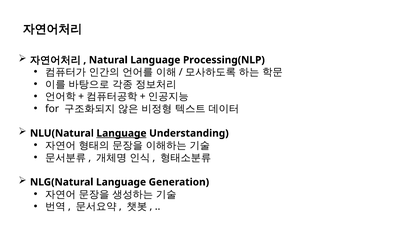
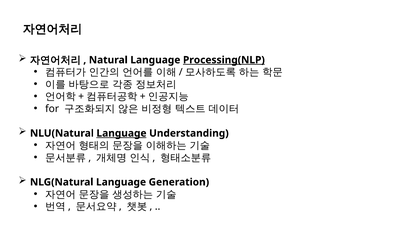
Processing(NLP underline: none -> present (224, 60)
